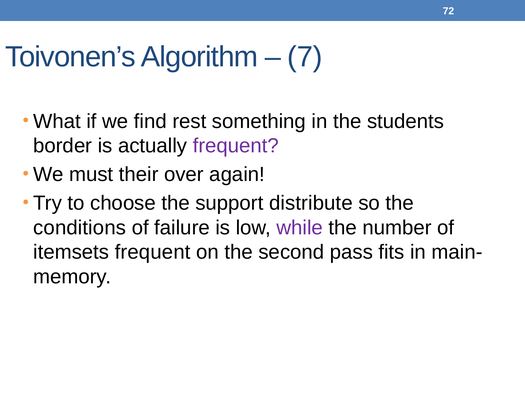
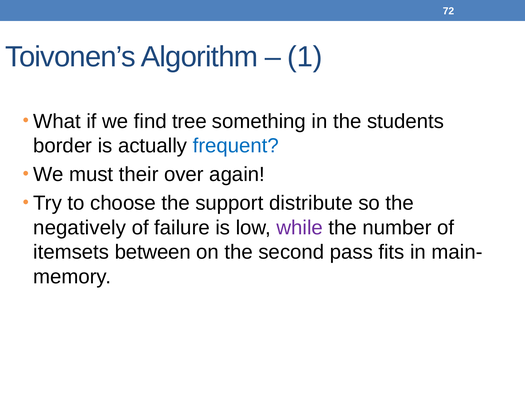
7: 7 -> 1 (305, 57)
rest: rest -> tree (189, 121)
frequent colour: purple -> blue (236, 146)
conditions: conditions -> negatively (80, 228)
itemsets frequent: frequent -> between (153, 252)
